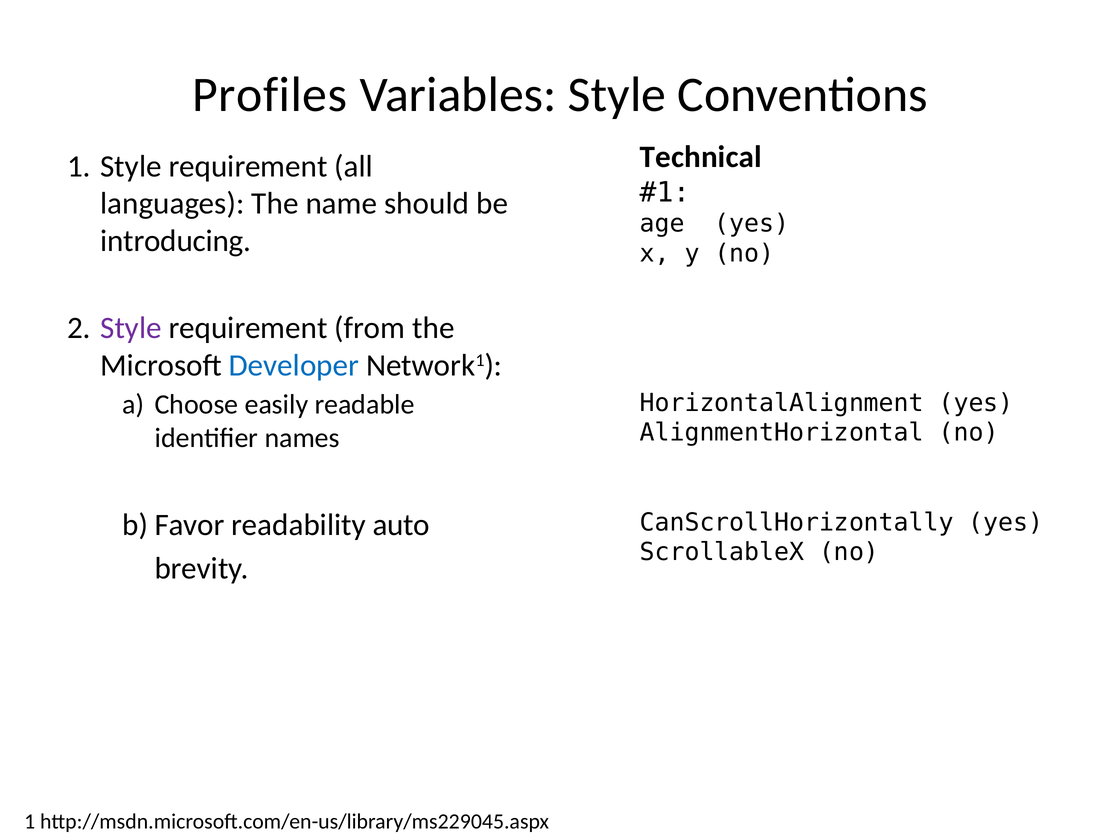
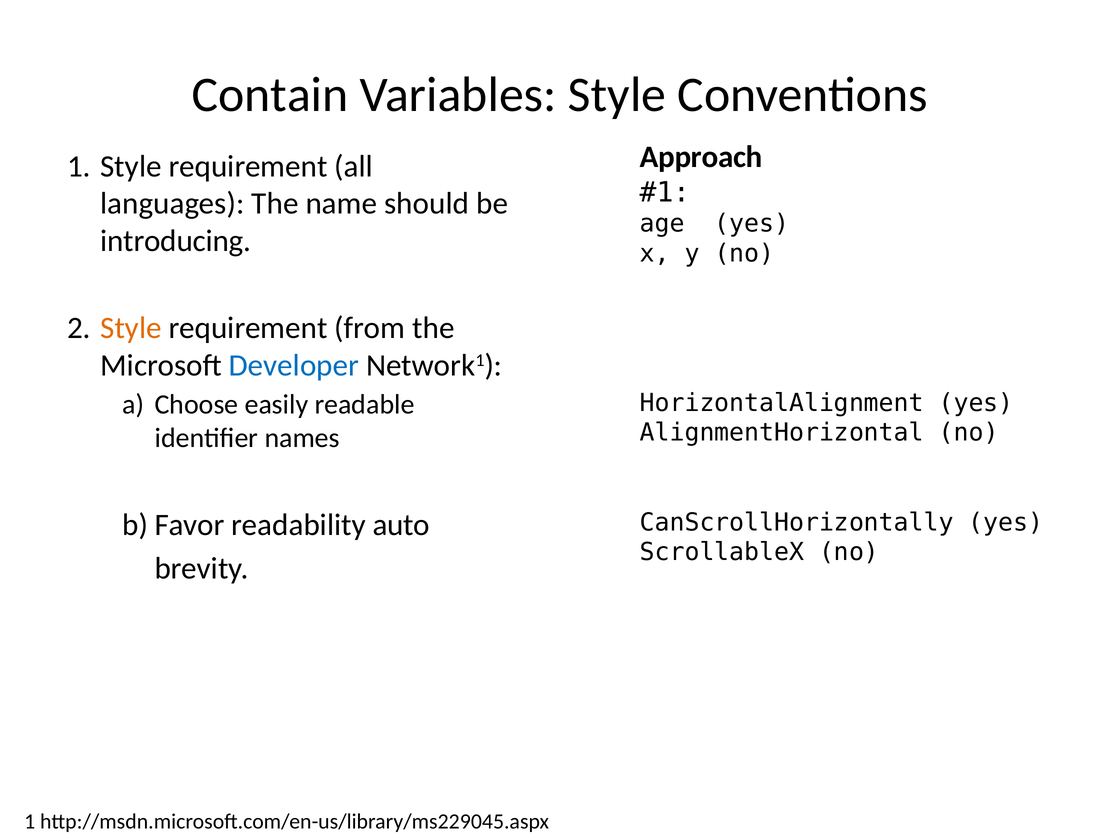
Profiles: Profiles -> Contain (270, 95)
Technical: Technical -> Approach (701, 157)
Style colour: purple -> orange (131, 328)
